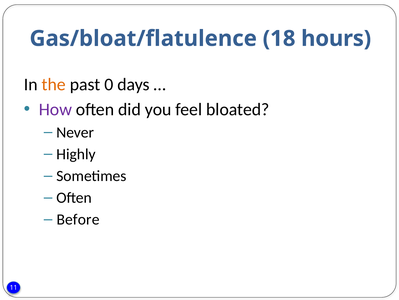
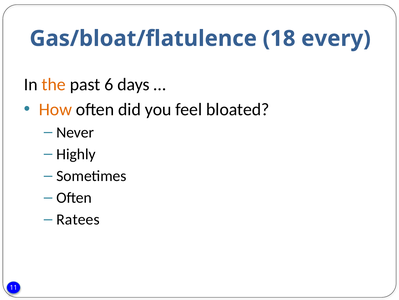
hours: hours -> every (336, 38)
0: 0 -> 6 (109, 84)
How colour: purple -> orange (55, 109)
Before: Before -> Ratees (78, 219)
